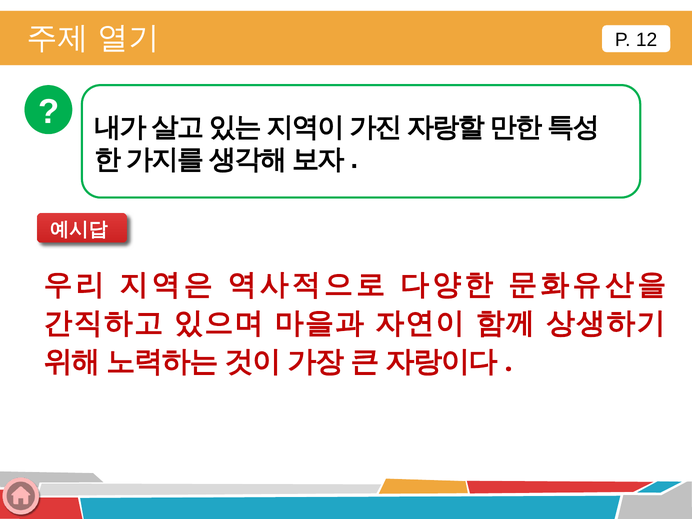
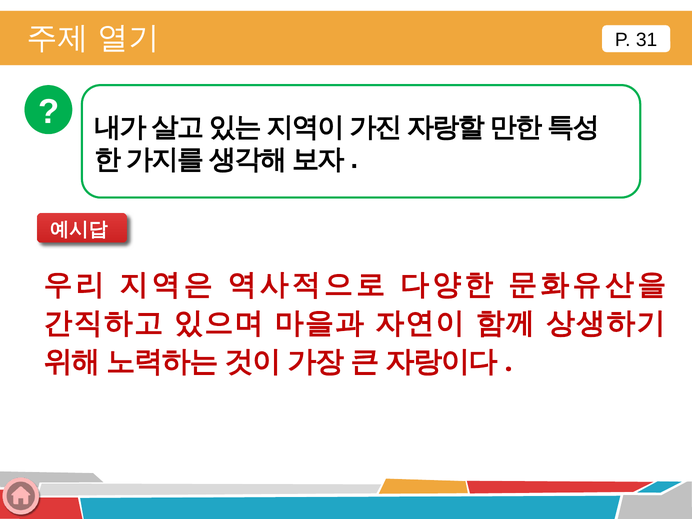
12: 12 -> 31 (647, 40)
